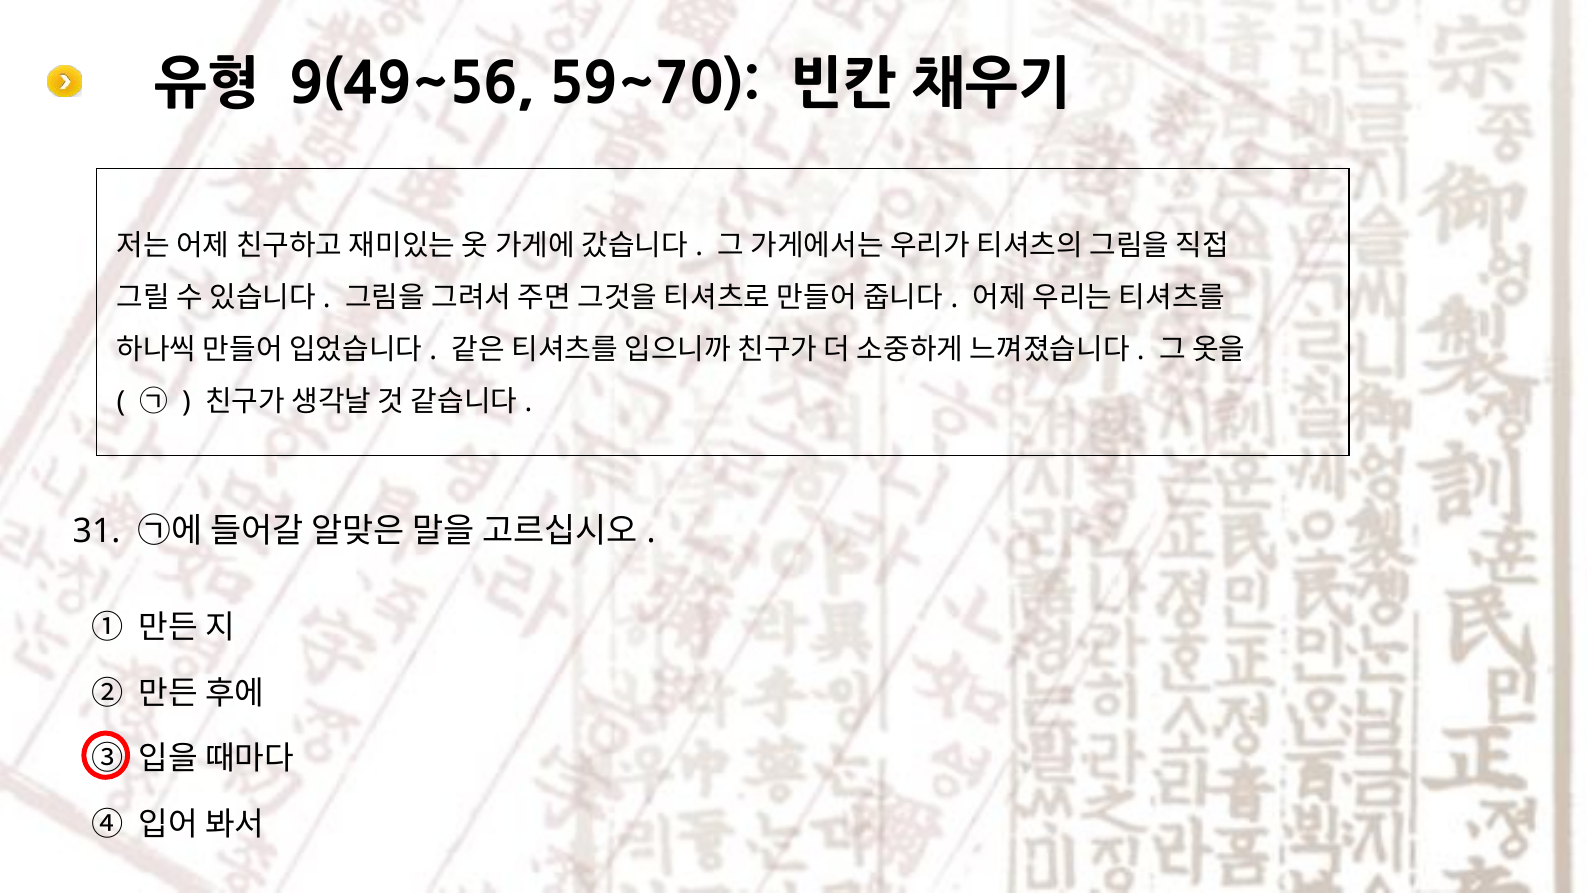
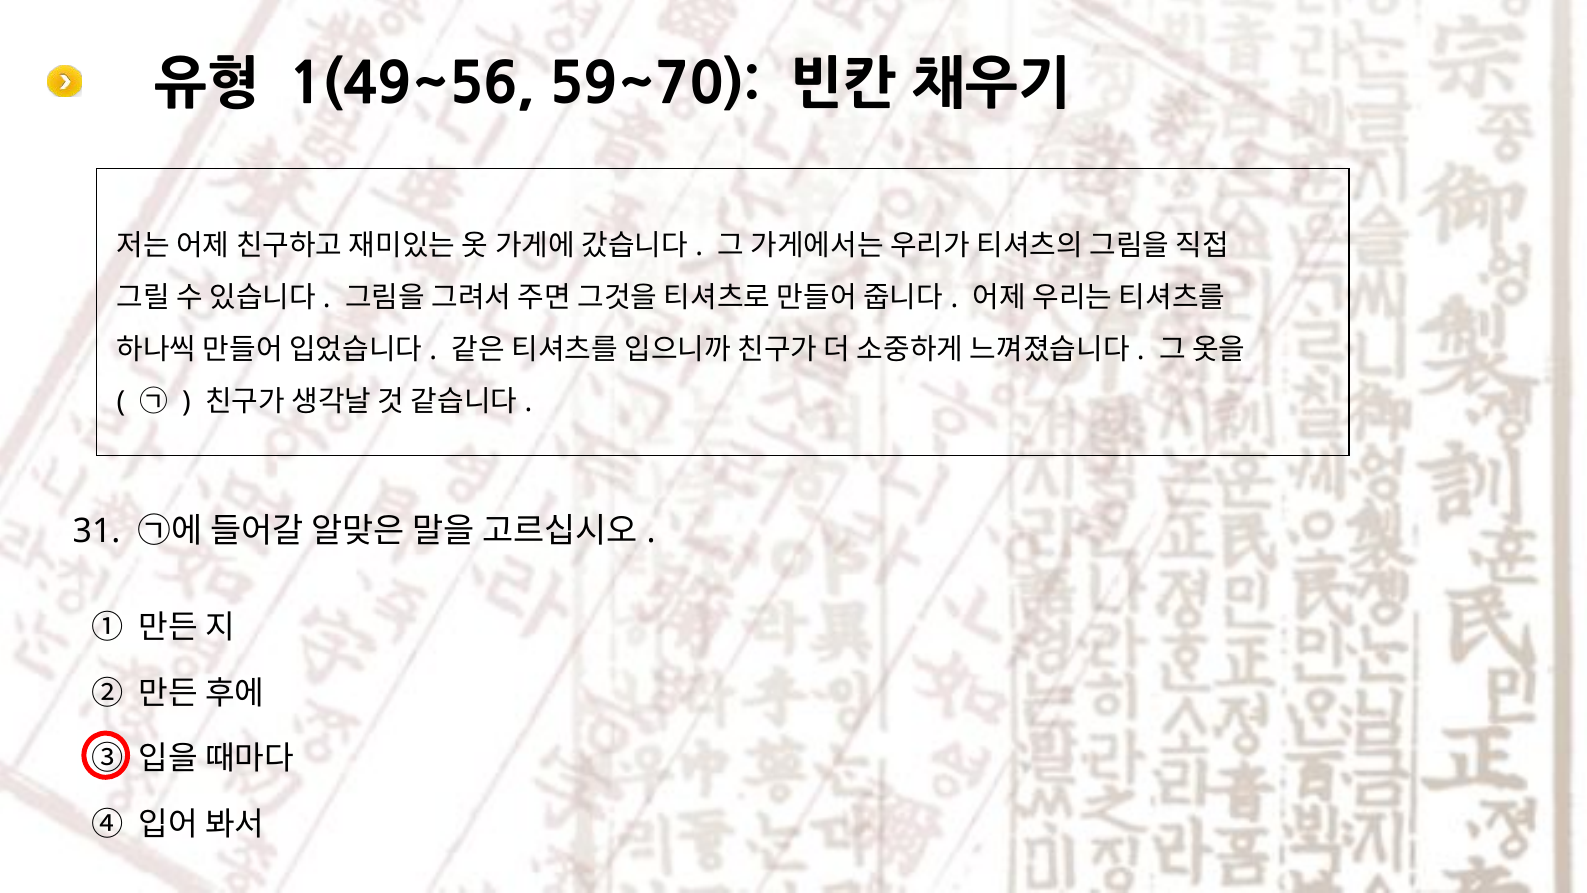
9(49~56: 9(49~56 -> 1(49~56 (412, 85)
